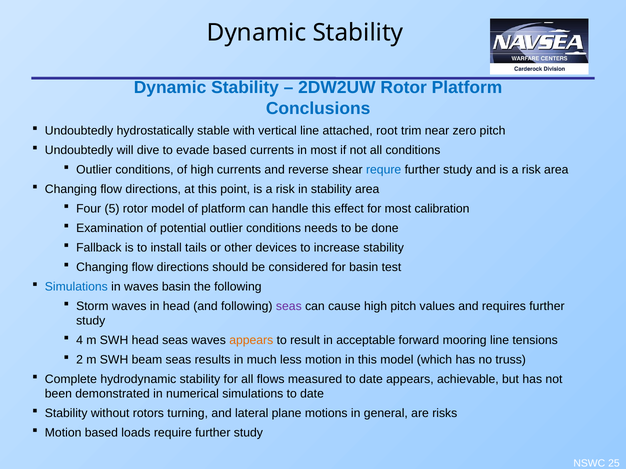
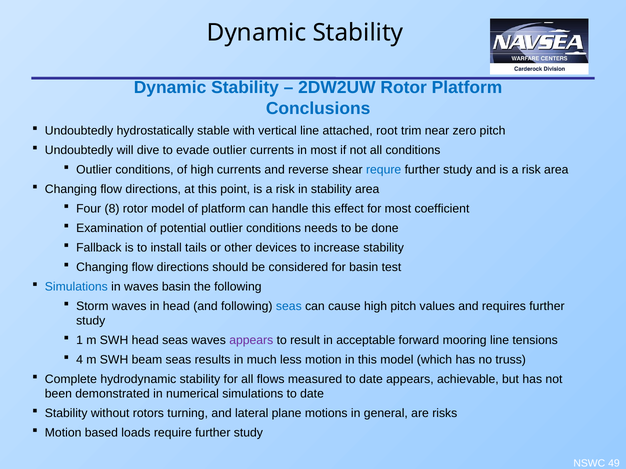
evade based: based -> outlier (230, 150)
5: 5 -> 8 (112, 209)
calibration: calibration -> coefficient (442, 209)
seas colour: purple -> blue (289, 306)
4: 4 -> 1 (80, 340)
appears colour: orange -> purple (251, 340)
2: 2 -> 4 (80, 360)
25: 25 -> 49 (614, 464)
